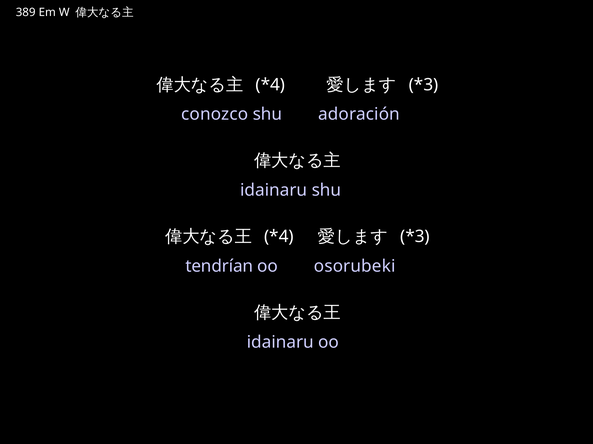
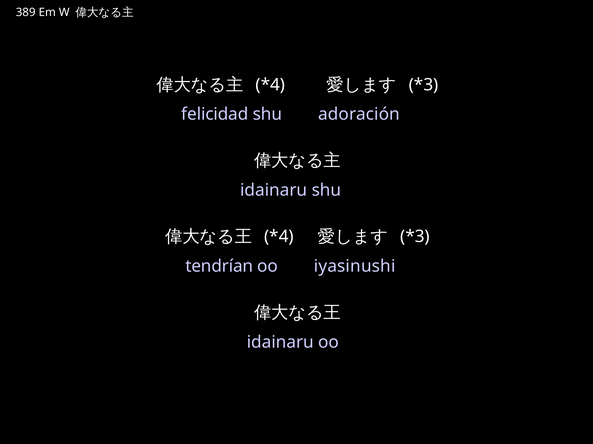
conozco: conozco -> felicidad (215, 114)
osorubeki: osorubeki -> iyasinushi (355, 267)
